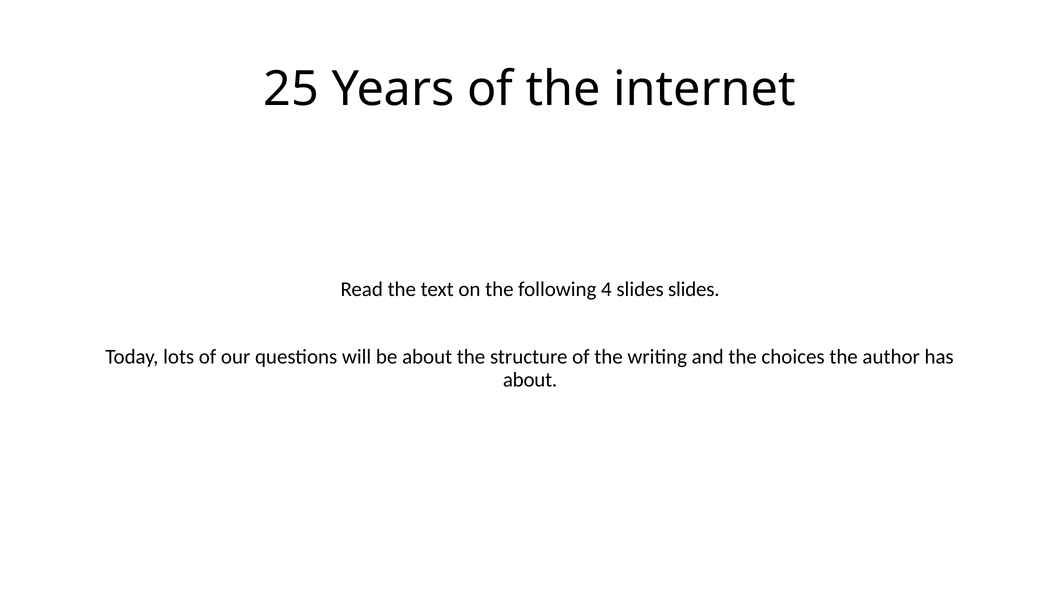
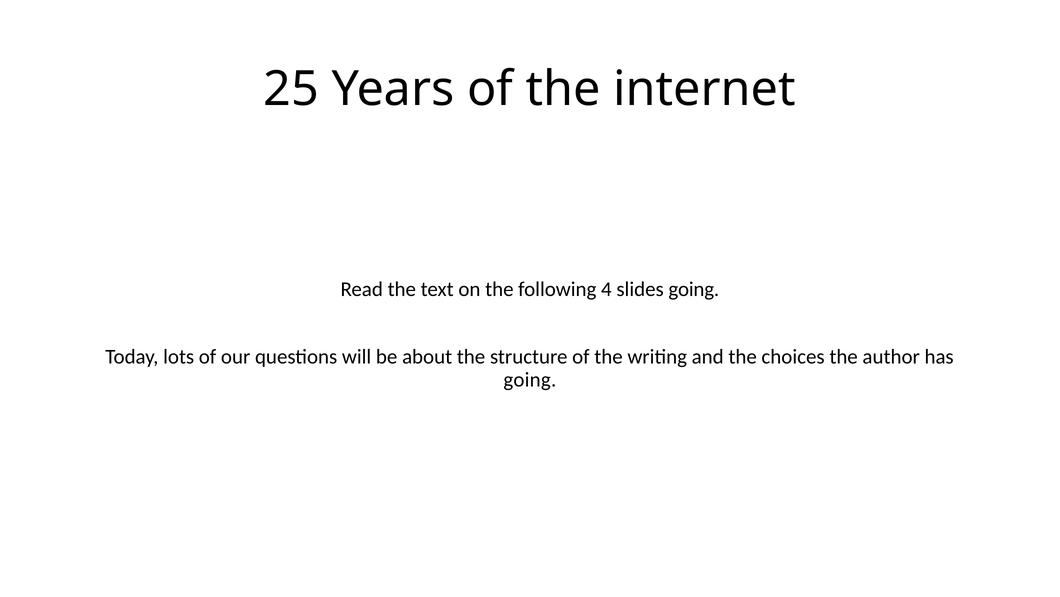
slides slides: slides -> going (694, 289)
about: about -> going (530, 379)
